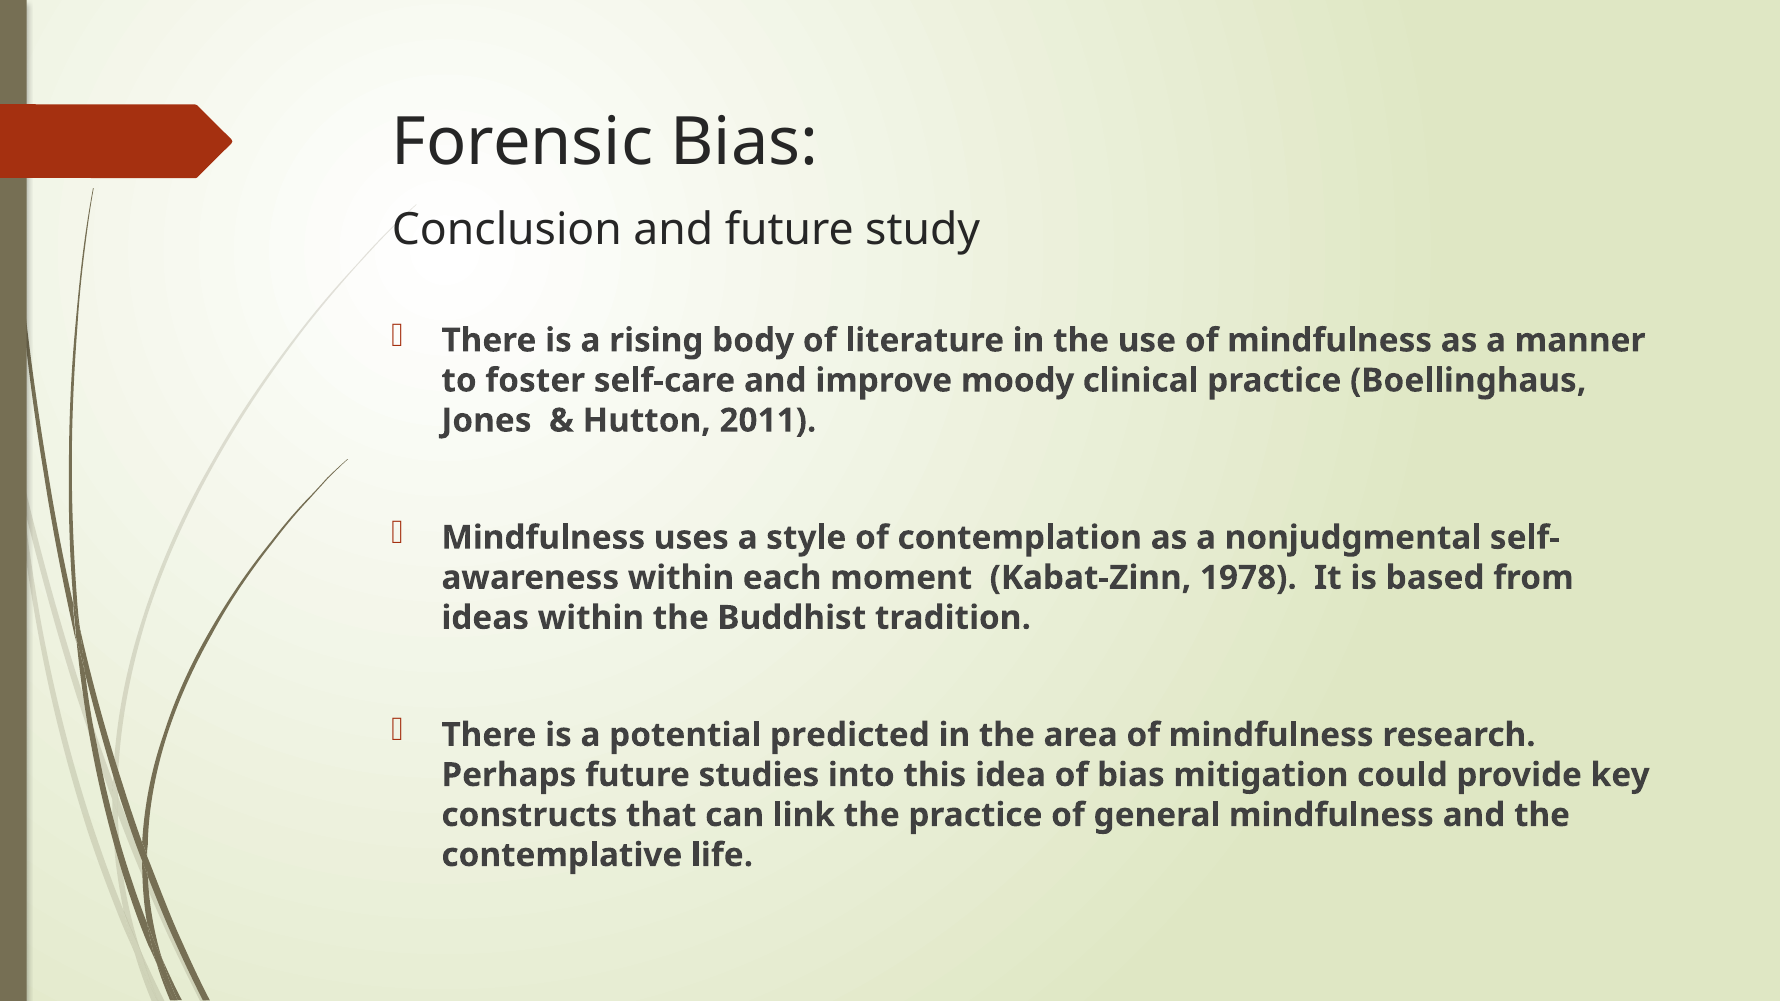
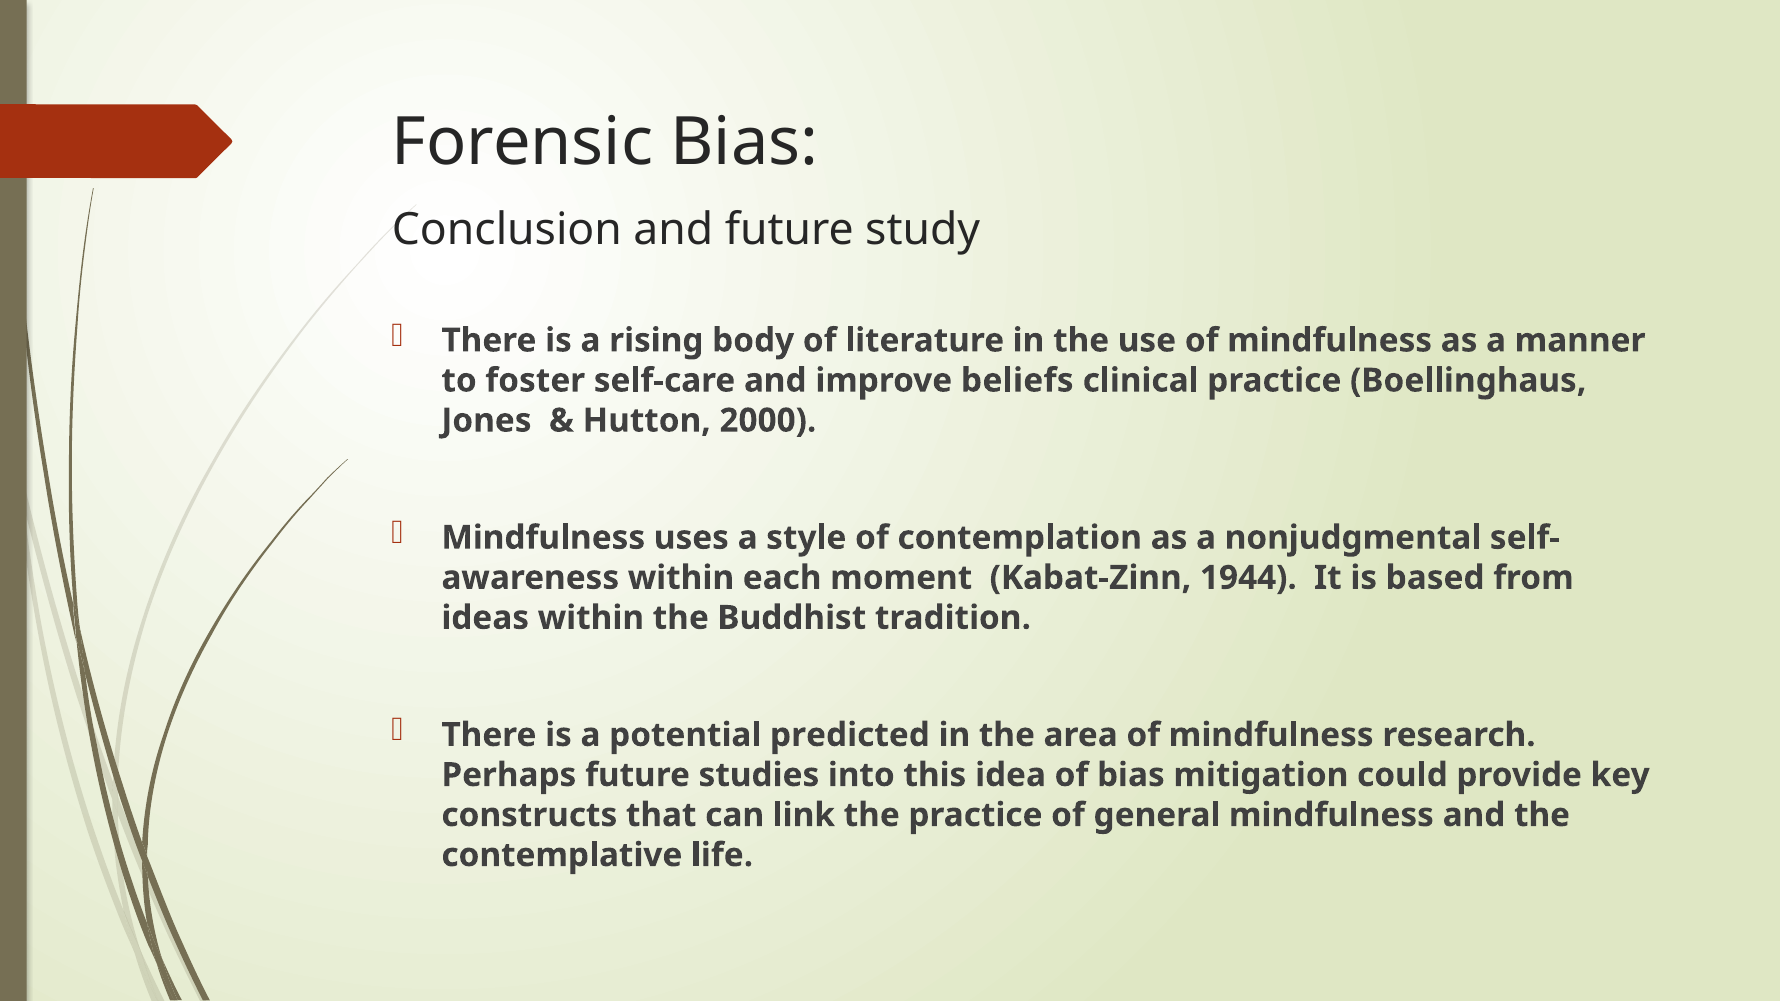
moody: moody -> beliefs (1017, 381)
2011: 2011 -> 2000 (768, 421)
1978: 1978 -> 1944 (1248, 578)
